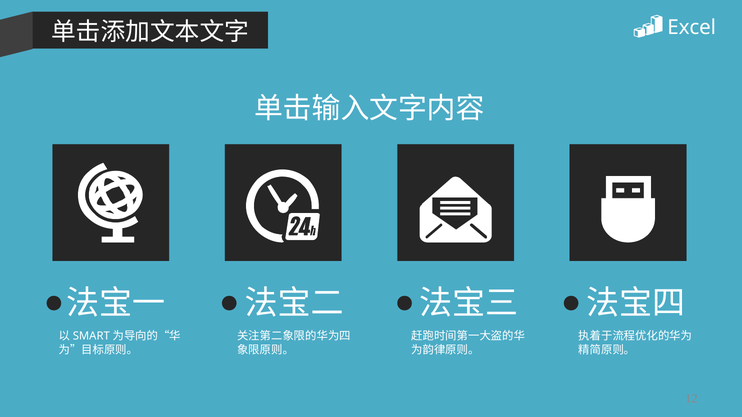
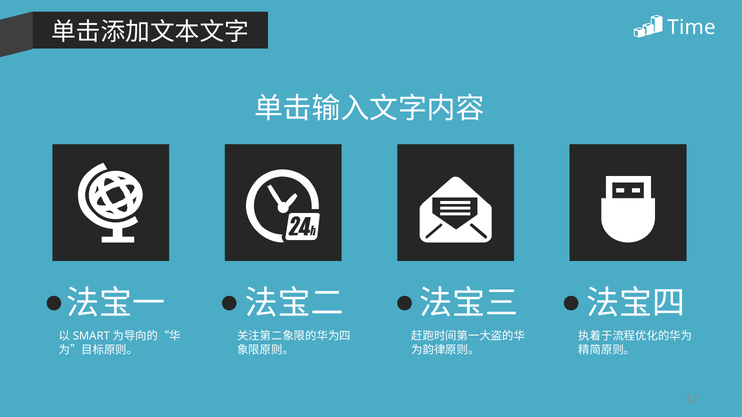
Excel: Excel -> Time (692, 28)
